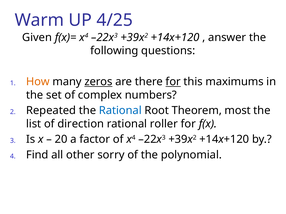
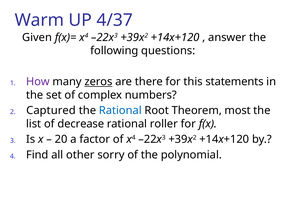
4/25: 4/25 -> 4/37 (115, 20)
How colour: orange -> purple (38, 82)
for underline: present -> none (173, 82)
maximums: maximums -> statements (235, 82)
Repeated: Repeated -> Captured (51, 111)
direction: direction -> decrease (81, 124)
